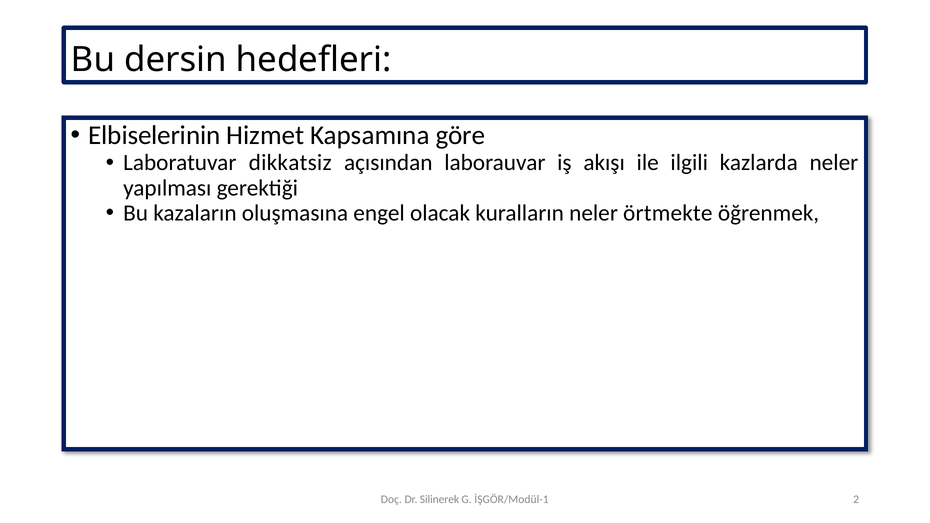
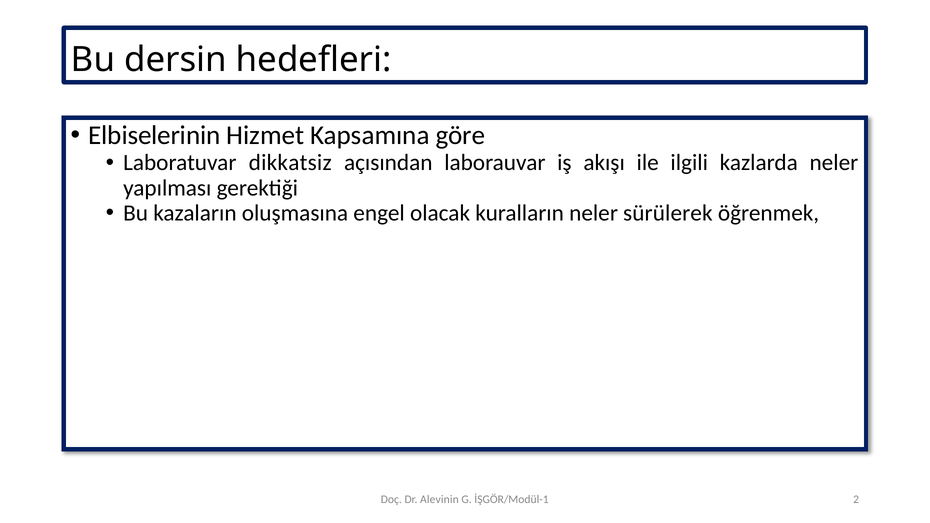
örtmekte: örtmekte -> sürülerek (668, 213)
Silinerek: Silinerek -> Alevinin (439, 499)
